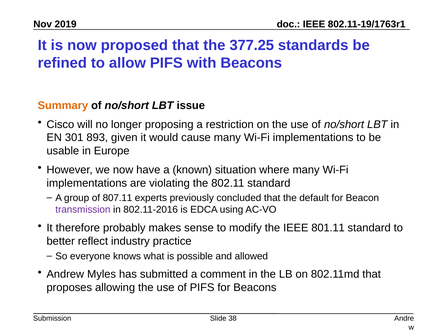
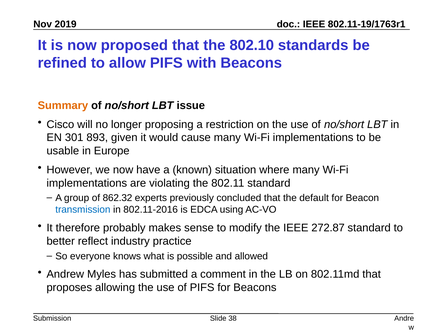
377.25: 377.25 -> 802.10 (252, 45)
807.11: 807.11 -> 862.32 (117, 198)
transmission colour: purple -> blue (83, 210)
801.11: 801.11 -> 272.87 (328, 228)
